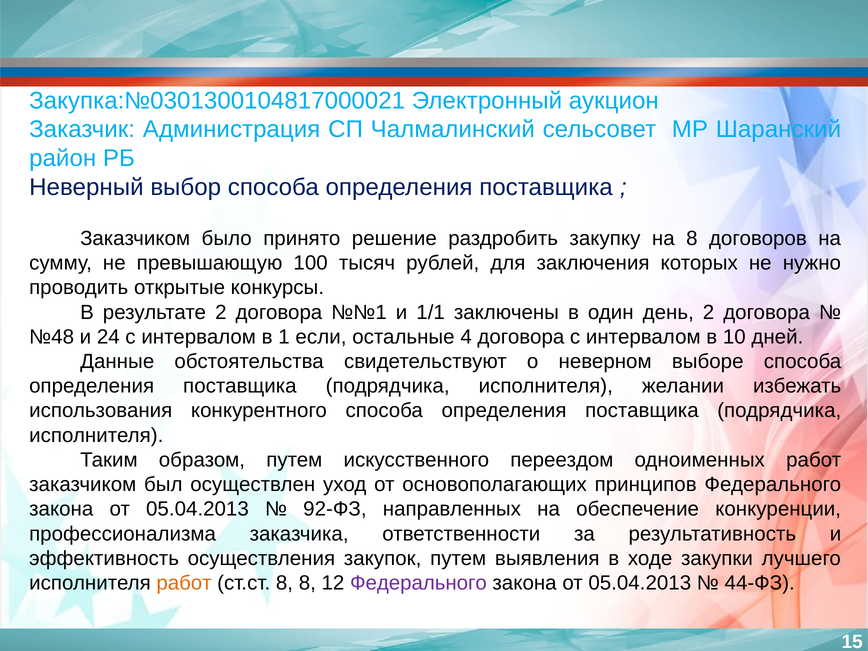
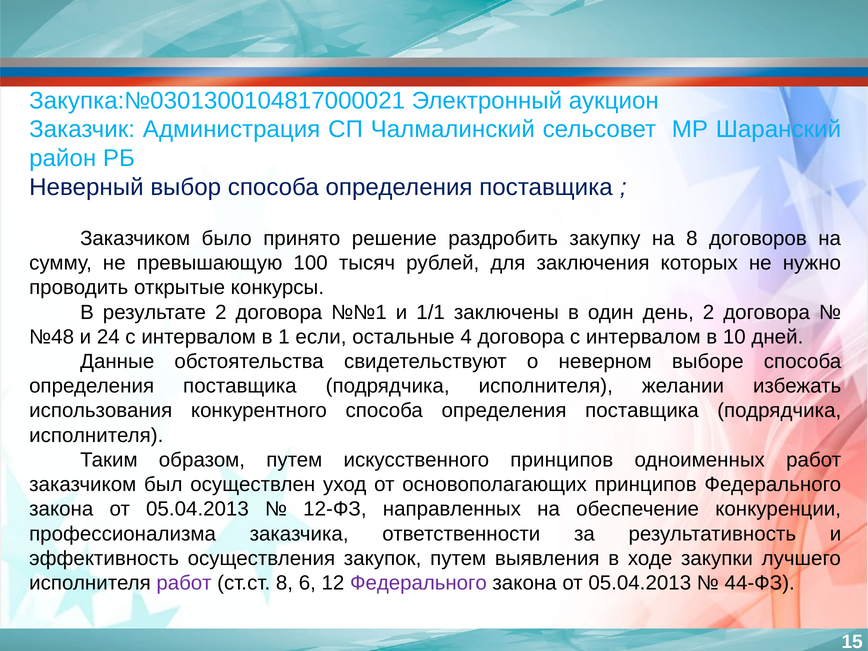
искусственного переездом: переездом -> принципов (562, 460)
92-ФЗ: 92-ФЗ -> 12-ФЗ (335, 509)
работ colour: orange -> purple (184, 583)
8 8: 8 -> 6 (307, 583)
